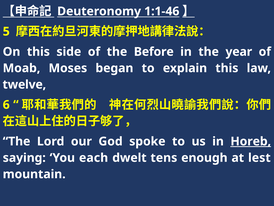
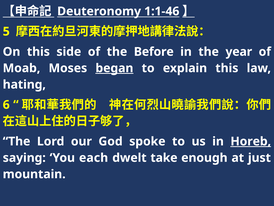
began underline: none -> present (114, 68)
twelve: twelve -> hating (24, 84)
tens: tens -> take (164, 157)
lest: lest -> just (259, 157)
